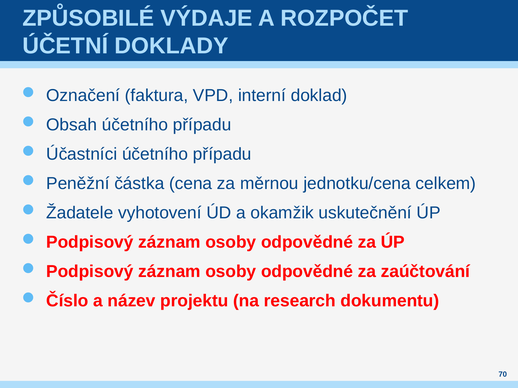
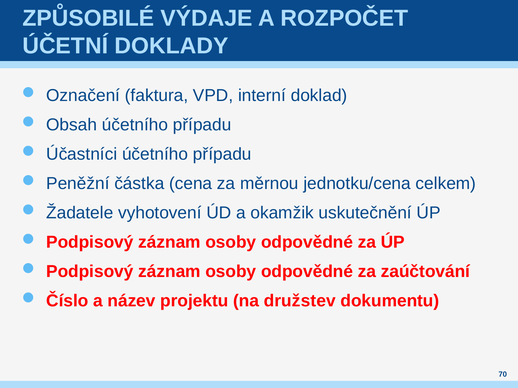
research: research -> družstev (300, 301)
